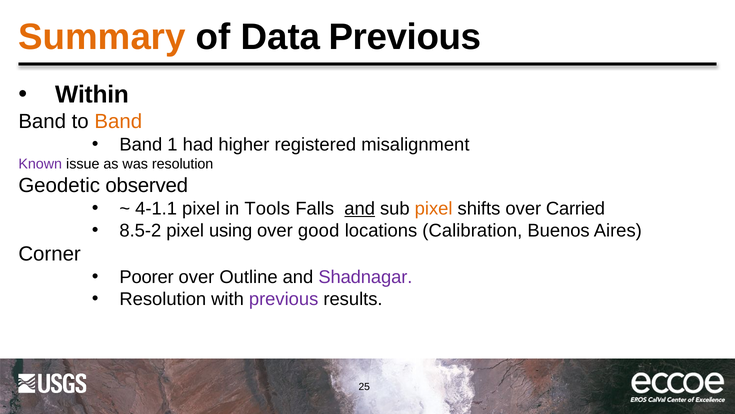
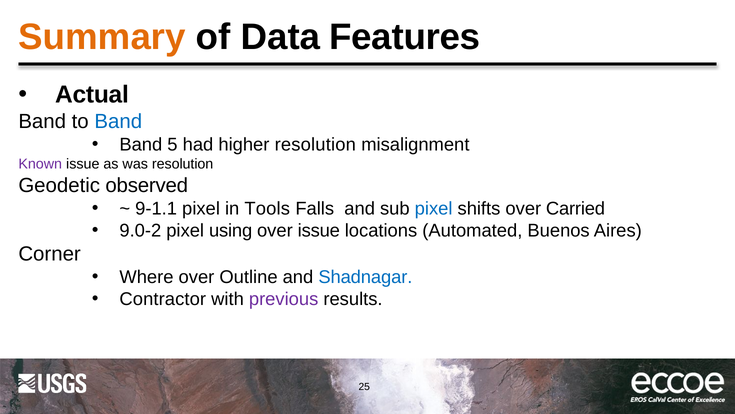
Data Previous: Previous -> Features (405, 37)
Within: Within -> Actual (92, 95)
Band colour: orange -> blue (118, 121)
1: 1 -> 5 (172, 144)
higher registered: registered -> resolution (315, 144)
4-1.1: 4-1.1 -> 9-1.1 (156, 208)
and underline: present -> none (360, 208)
pixel colour: orange -> blue (434, 208)
8.5-2: 8.5-2 -> 9.0-2 (140, 230)
over good: good -> issue (319, 230)
Calibration: Calibration -> Automated (472, 230)
Poorer: Poorer -> Where (146, 277)
Shadnagar colour: purple -> blue (365, 277)
Resolution: Resolution -> Contractor (163, 299)
